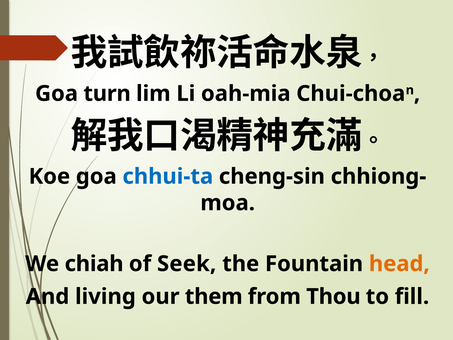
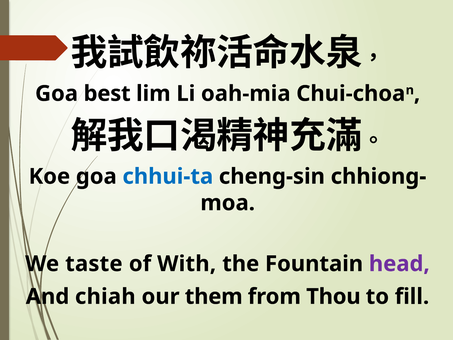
turn: turn -> best (107, 94)
chiah: chiah -> taste (94, 264)
Seek: Seek -> With (187, 264)
head colour: orange -> purple (399, 264)
living: living -> chiah (105, 296)
